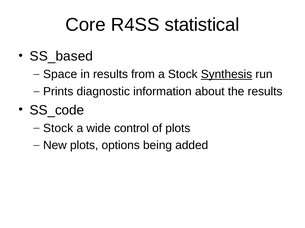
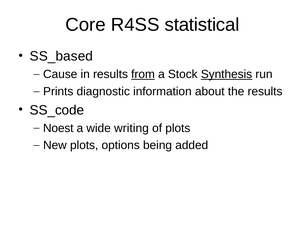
Space: Space -> Cause (60, 74)
from underline: none -> present (143, 74)
Stock: Stock -> Noest (58, 129)
control: control -> writing (131, 129)
